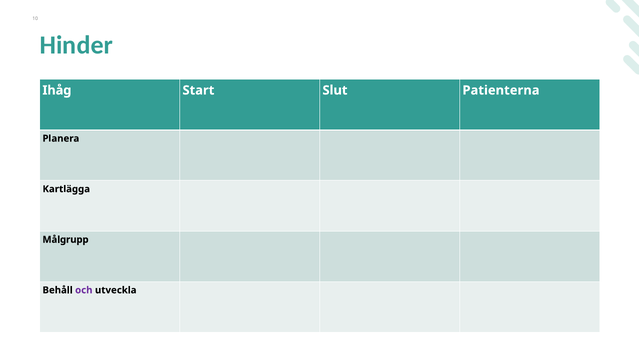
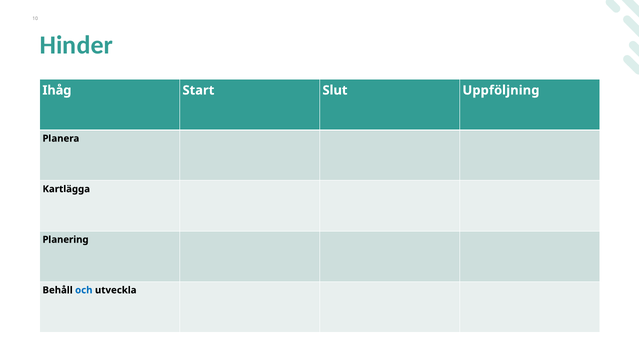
Patienterna: Patienterna -> Uppföljning (501, 90)
Målgrupp: Målgrupp -> Planering (66, 239)
och colour: purple -> blue (84, 290)
